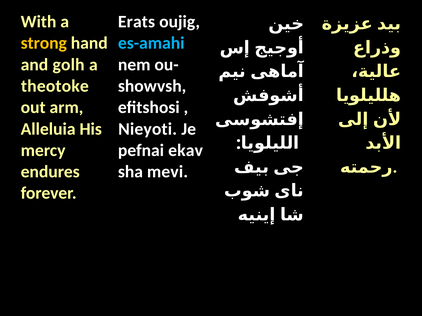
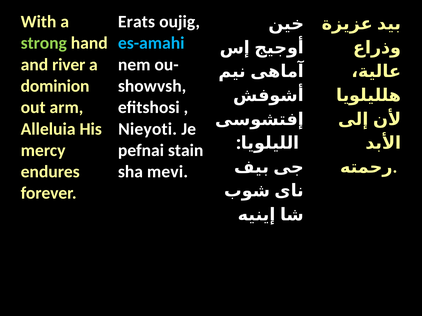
strong colour: yellow -> light green (44, 43)
golh: golh -> river (69, 65)
theotoke: theotoke -> dominion (55, 86)
ekav: ekav -> stain (186, 151)
